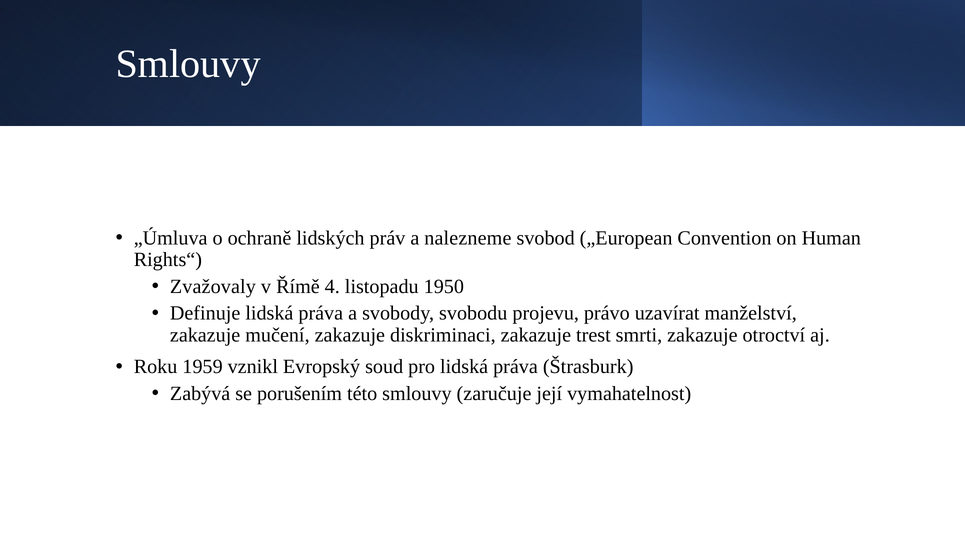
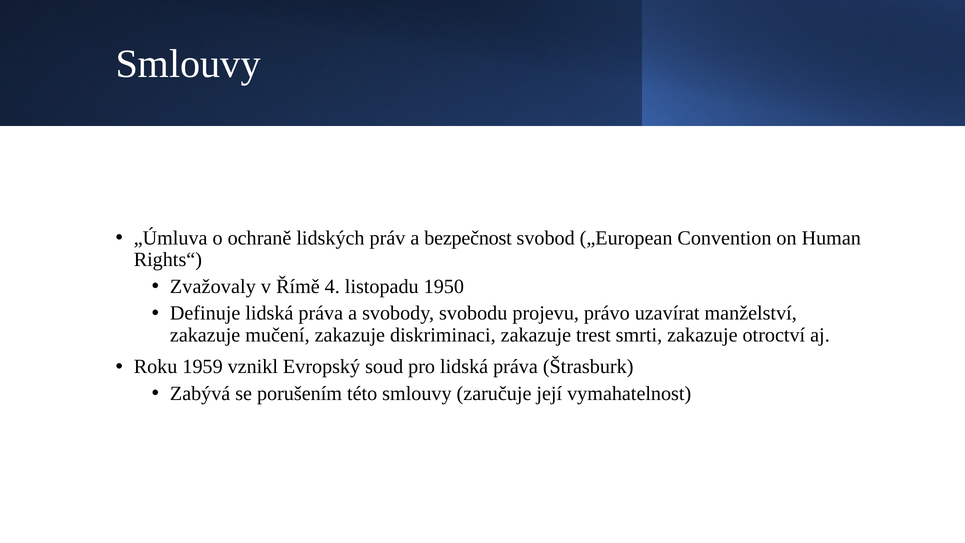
nalezneme: nalezneme -> bezpečnost (468, 238)
